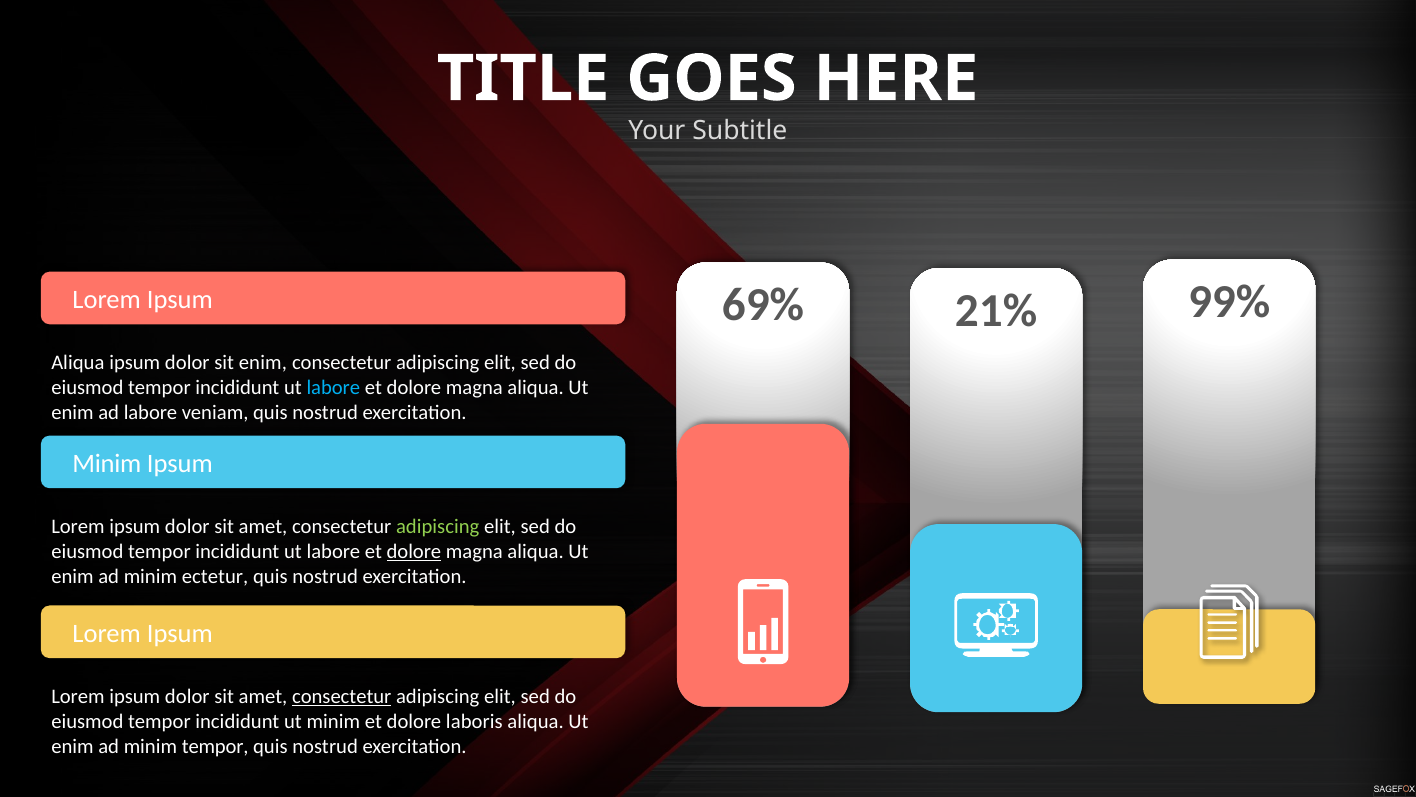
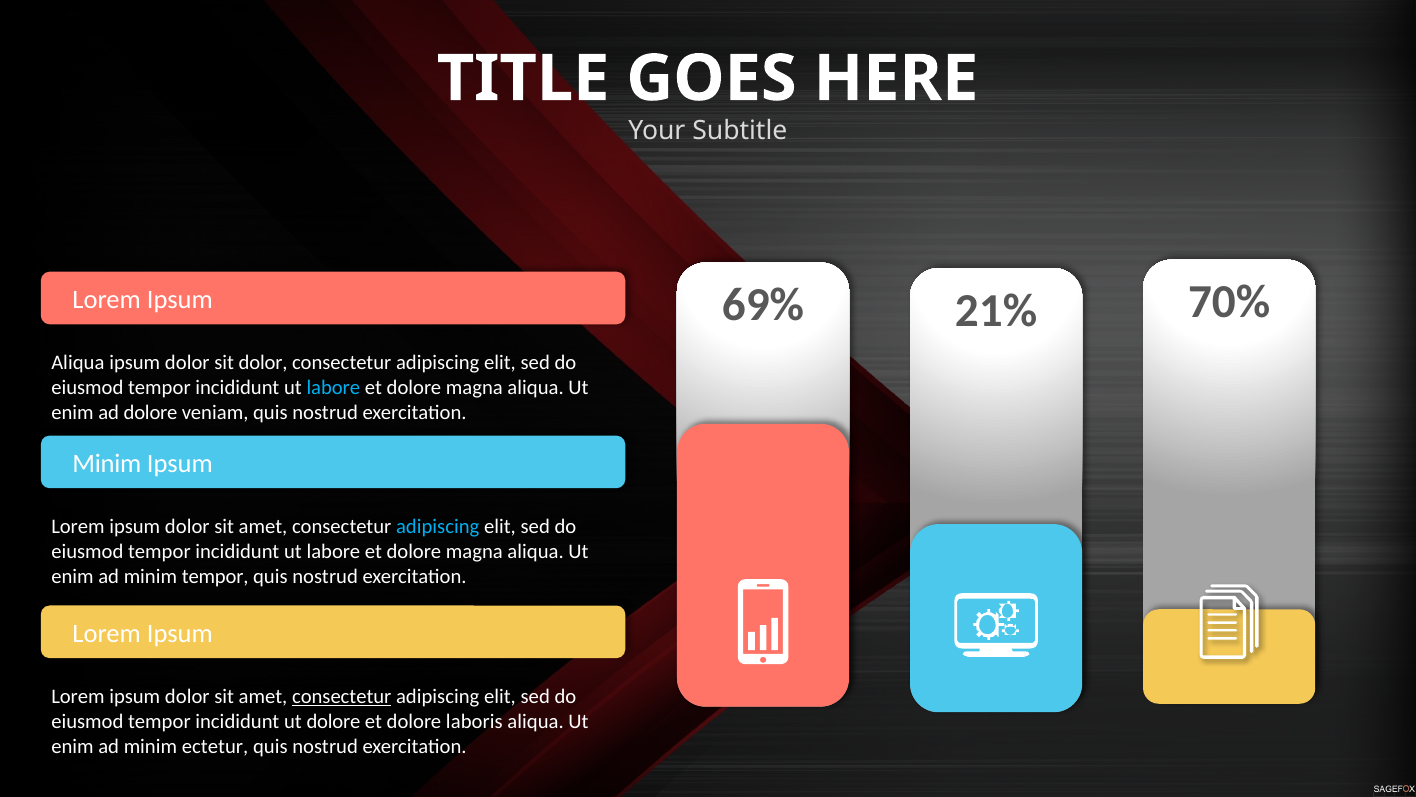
99%: 99% -> 70% (1229, 302)
sit enim: enim -> dolor (263, 363)
ad labore: labore -> dolore (151, 412)
adipiscing colour: light green -> light blue (438, 526)
dolore underline: present -> none (414, 551)
minim ectetur: ectetur -> tempor (215, 576)
ut minim: minim -> dolore (333, 721)
minim tempor: tempor -> ectetur (215, 746)
